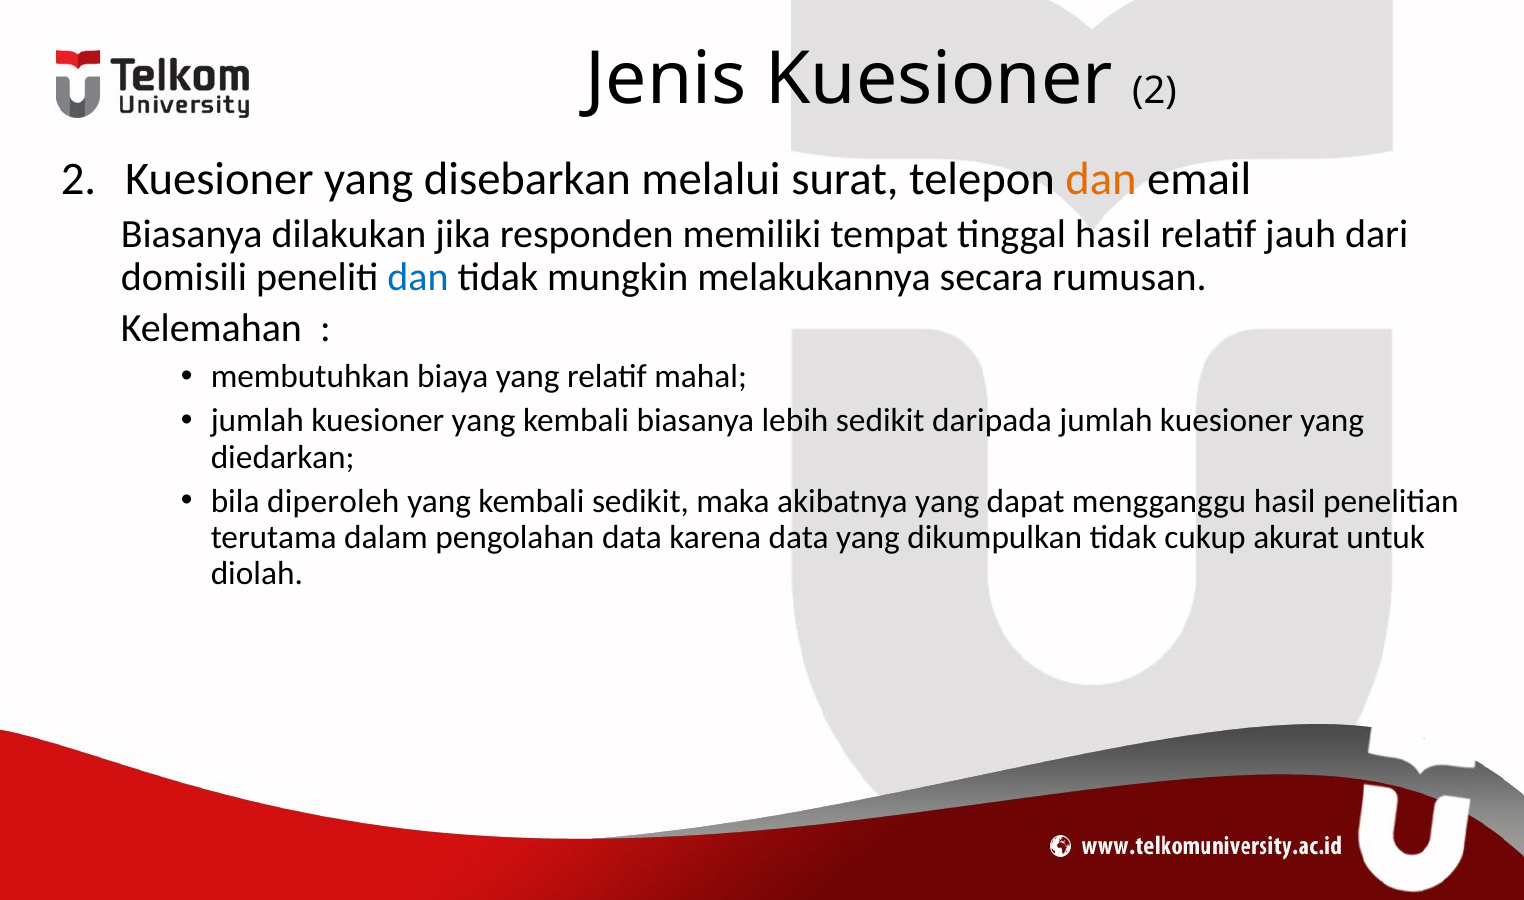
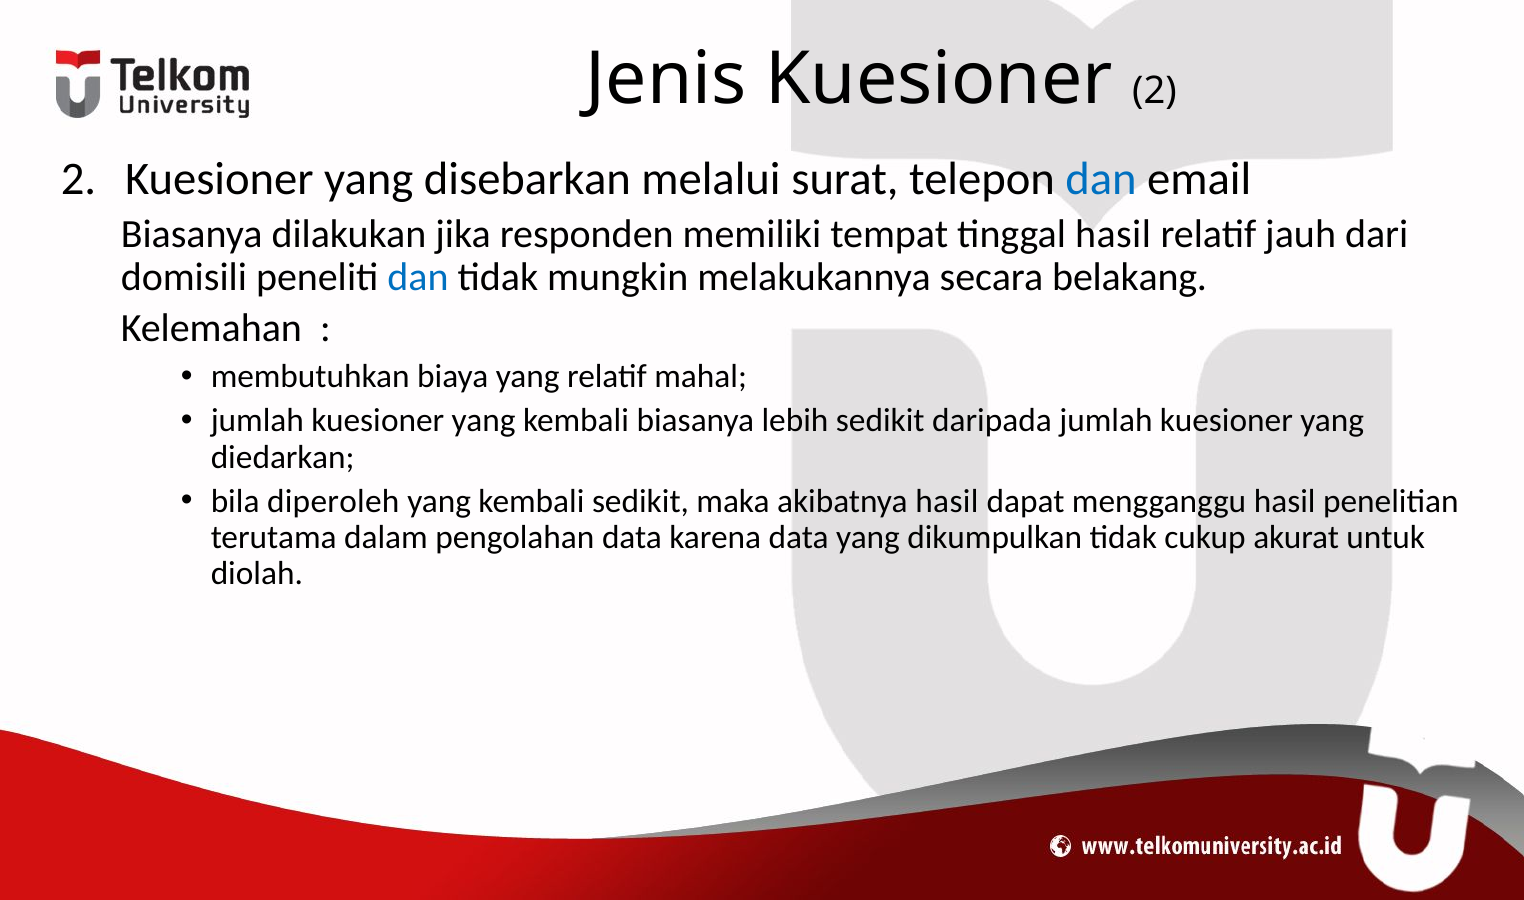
dan colour: orange -> blue (1101, 179)
rumusan: rumusan -> belakang (1130, 277)
akibatnya yang: yang -> hasil (947, 501)
